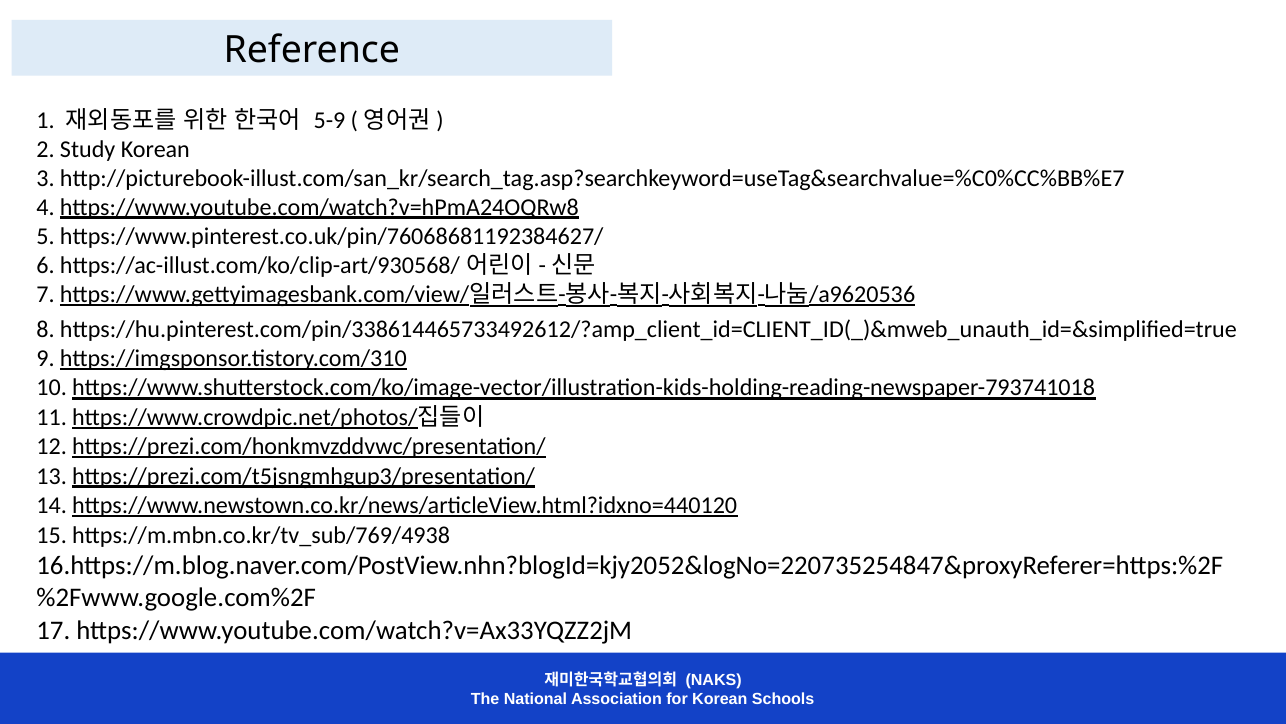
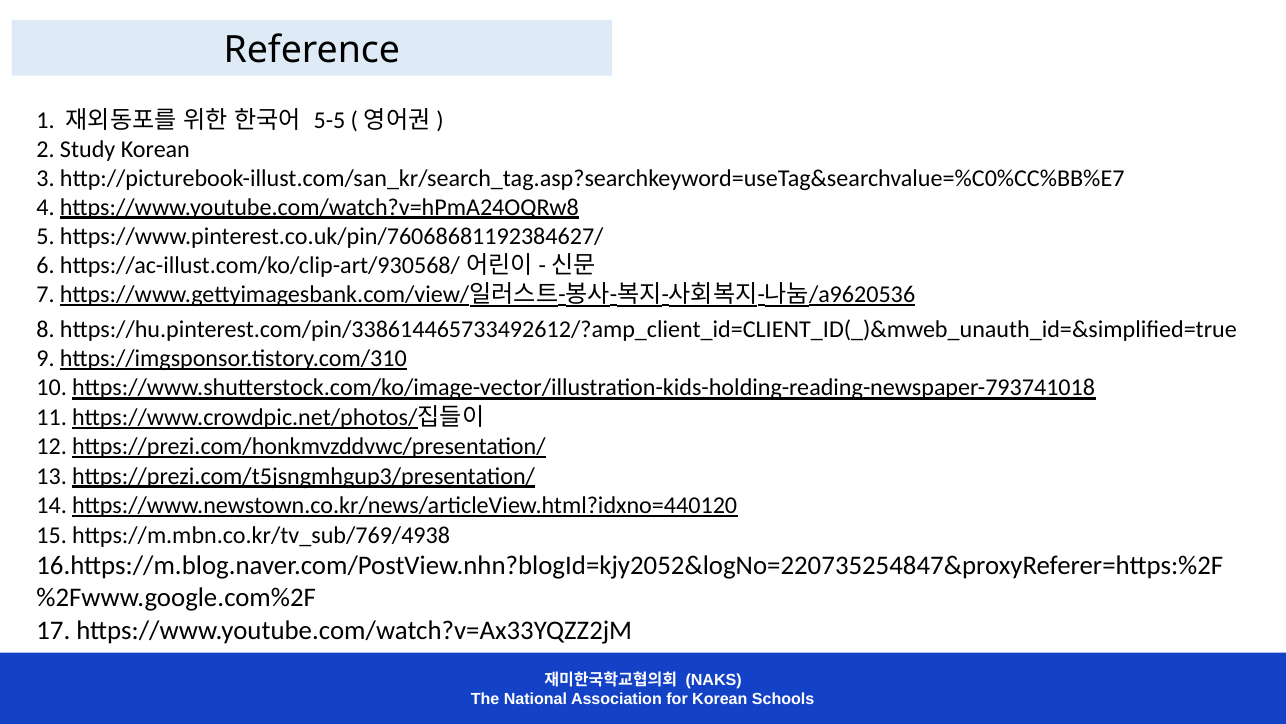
5-9: 5-9 -> 5-5 (329, 120)
